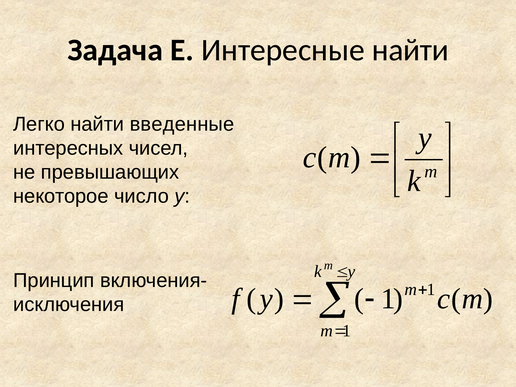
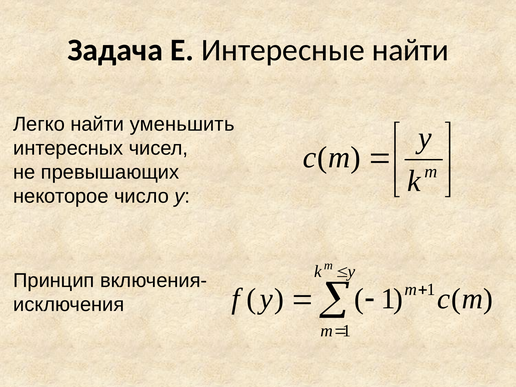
введенные: введенные -> уменьшить (182, 124)
